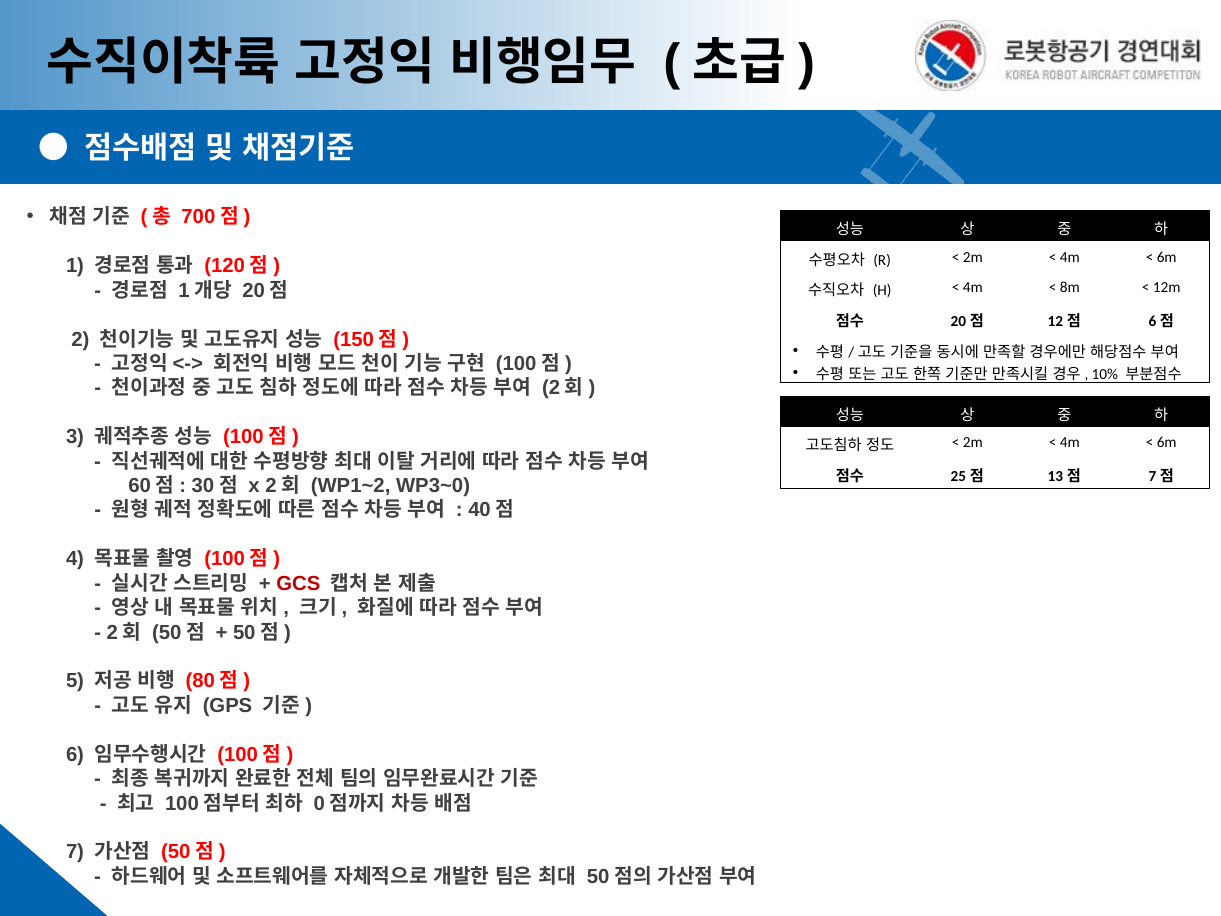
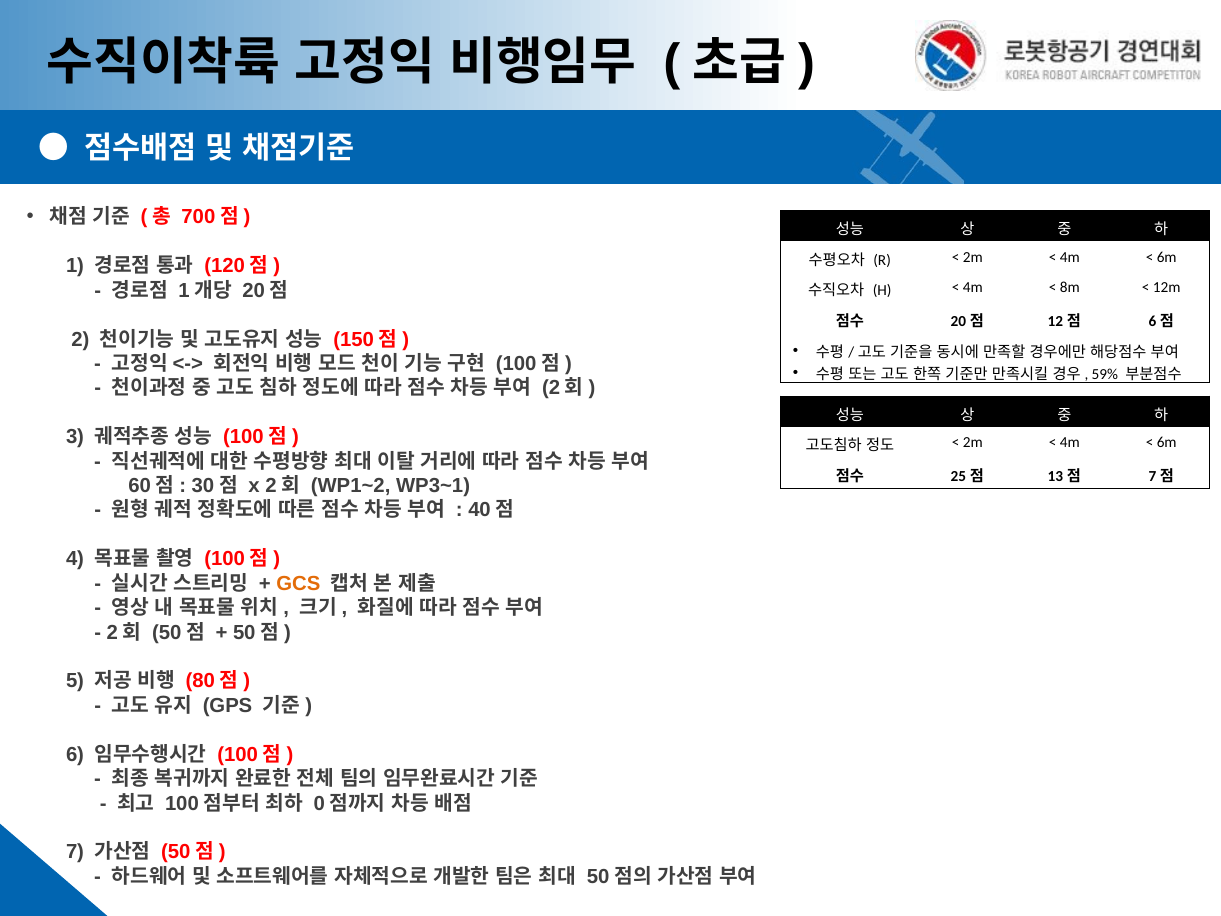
10%: 10% -> 59% (1105, 374)
WP3~0: WP3~0 -> WP3~1 (433, 486)
GCS colour: red -> orange (298, 583)
